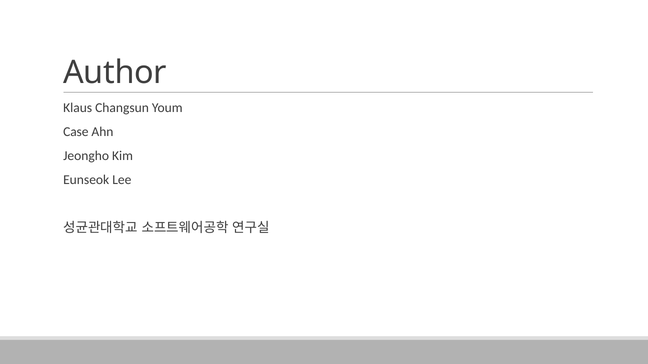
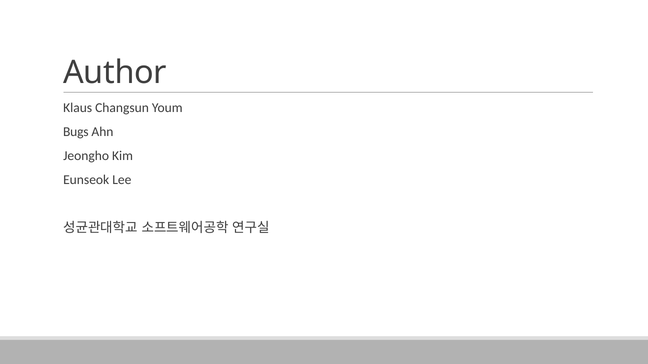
Case: Case -> Bugs (76, 132)
